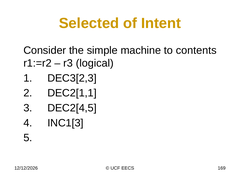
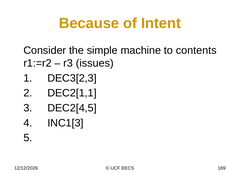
Selected: Selected -> Because (89, 23)
logical: logical -> issues (95, 63)
